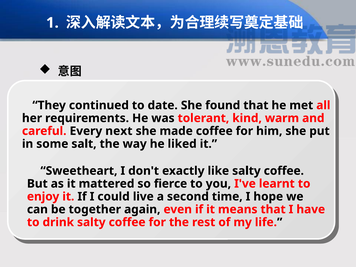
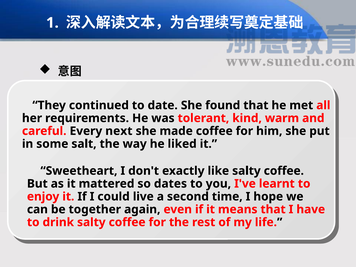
fierce: fierce -> dates (170, 184)
